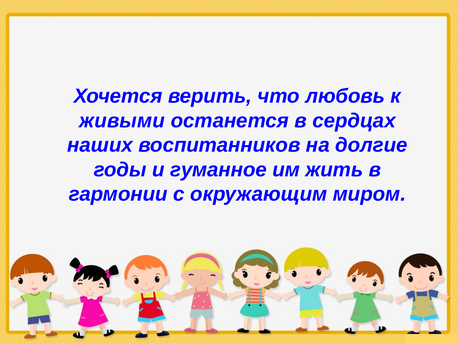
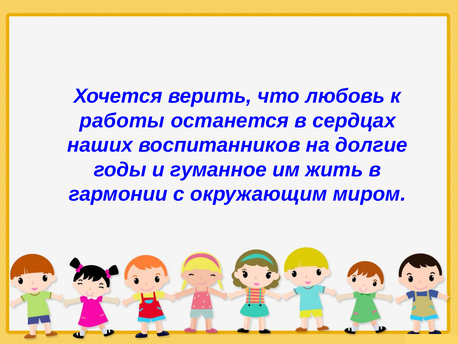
живыми: живыми -> работы (122, 121)
